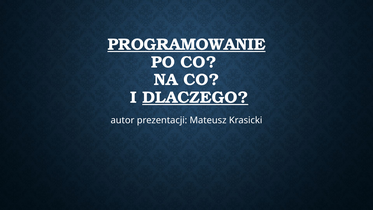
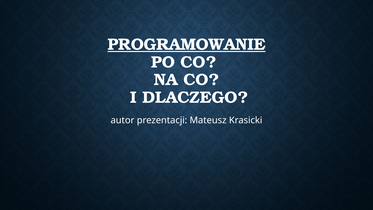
DLACZEGO underline: present -> none (195, 97)
